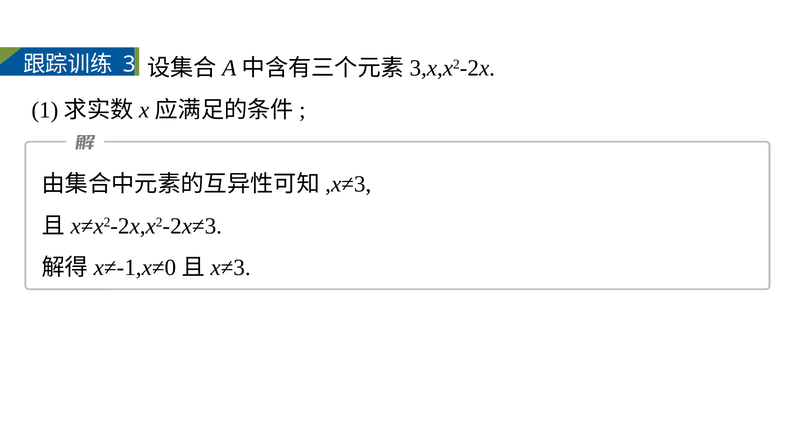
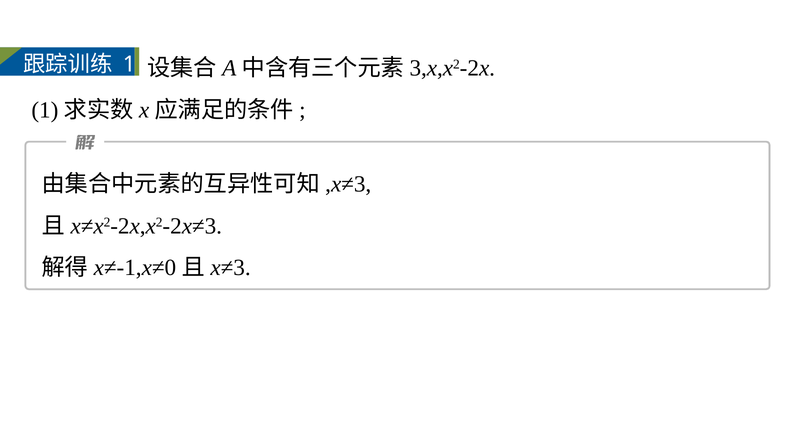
3: 3 -> 1 (129, 64)
